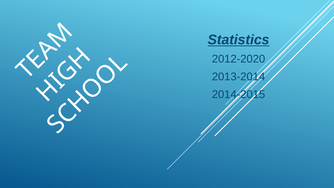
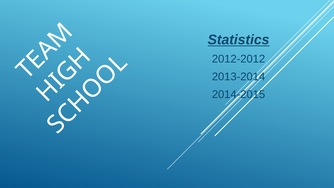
2012-2020: 2012-2020 -> 2012-2012 (239, 59)
